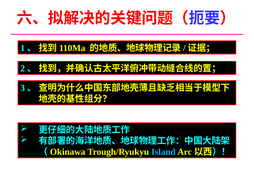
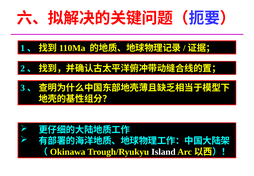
Island colour: light blue -> white (163, 152)
